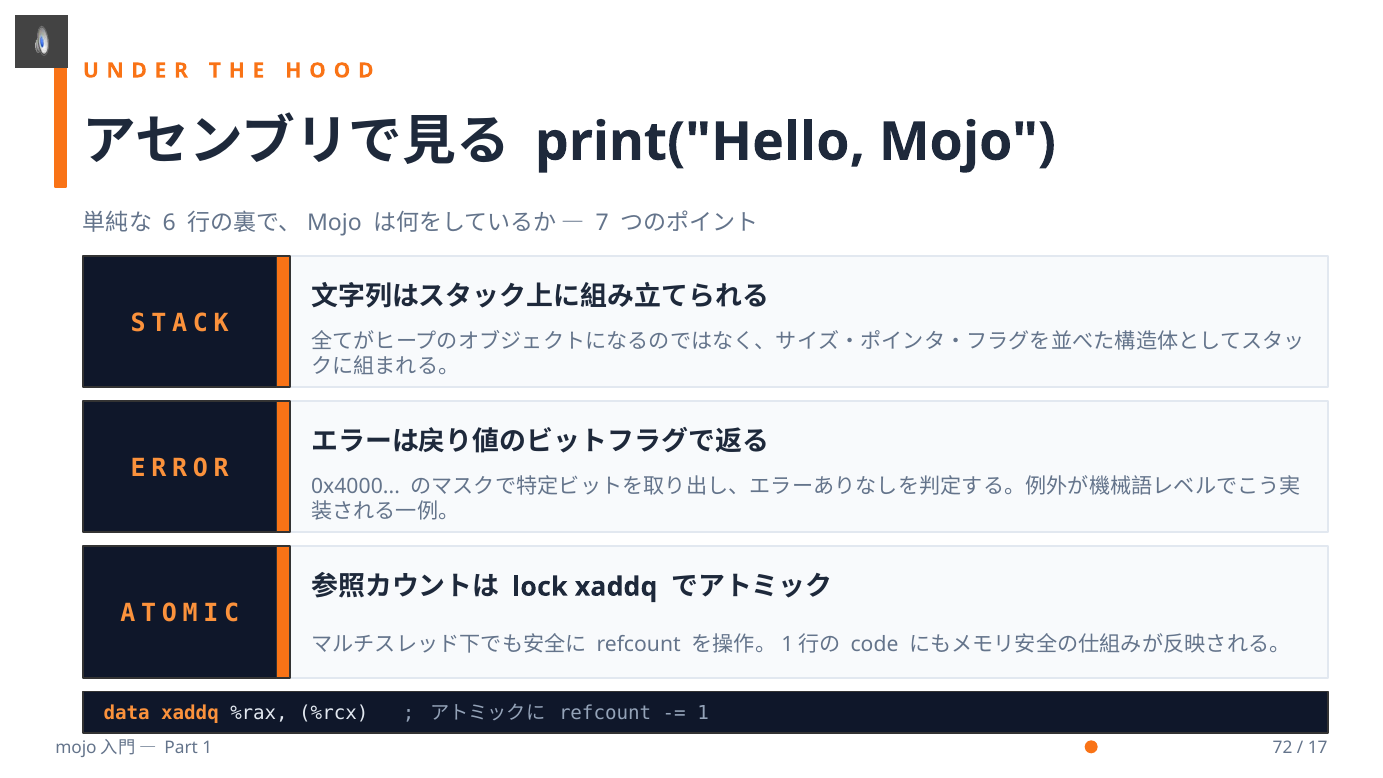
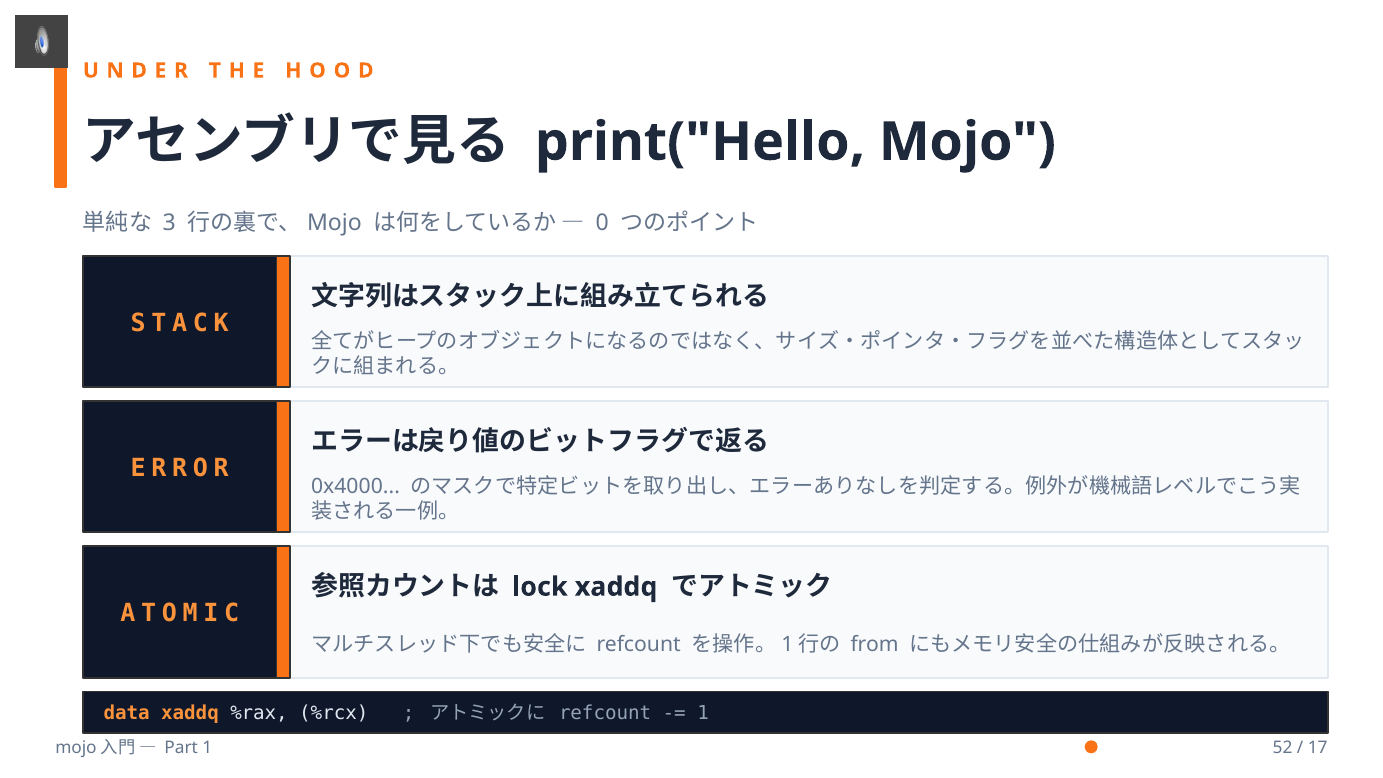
6: 6 -> 3 (169, 223)
7: 7 -> 0 (602, 223)
code: code -> from (875, 645)
72: 72 -> 52 (1283, 748)
